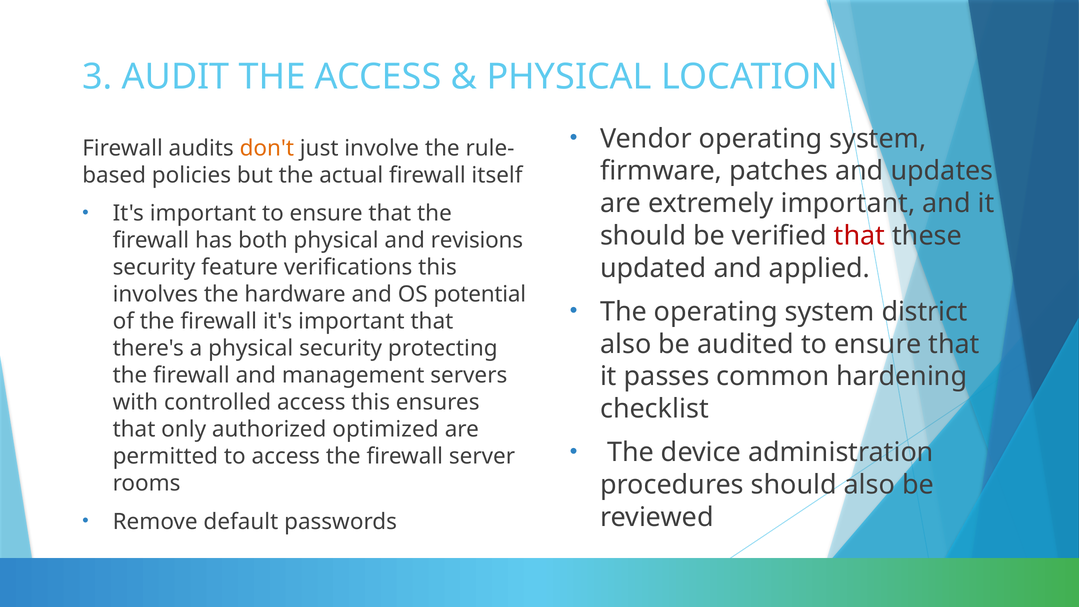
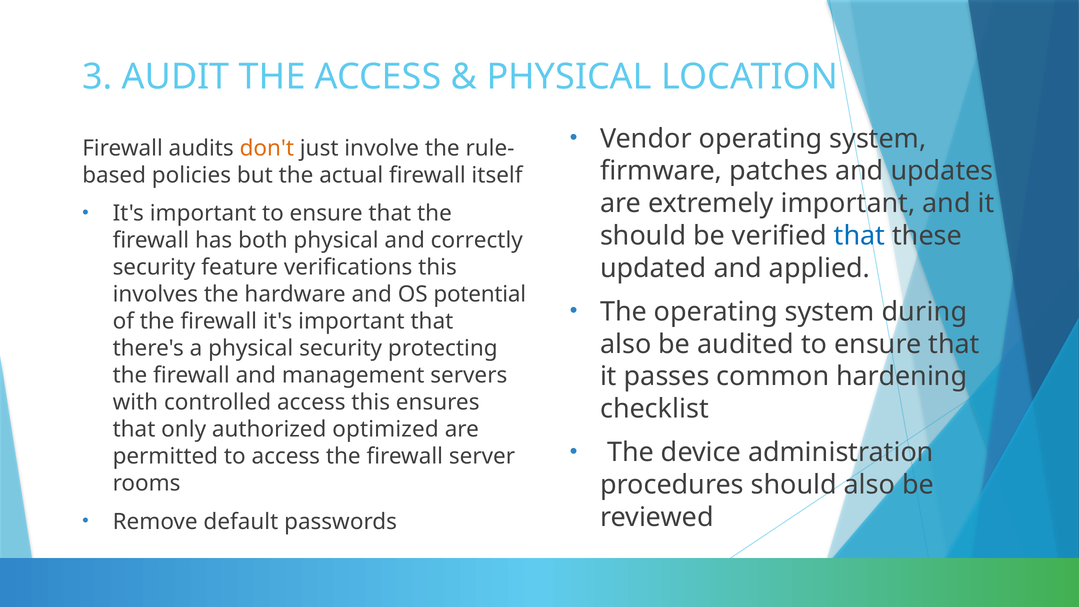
that colour: red -> blue (860, 236)
revisions: revisions -> correctly (477, 240)
district: district -> during (924, 312)
